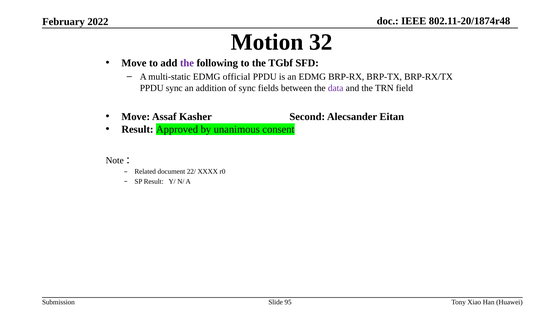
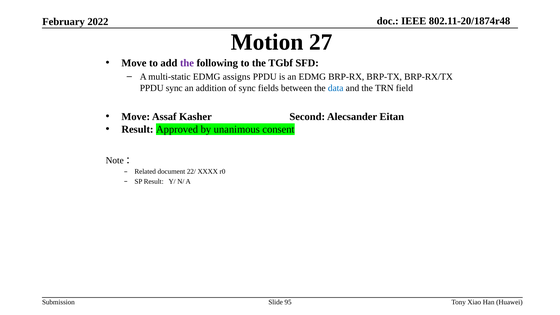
32: 32 -> 27 (321, 42)
official: official -> assigns (237, 77)
data colour: purple -> blue (336, 88)
